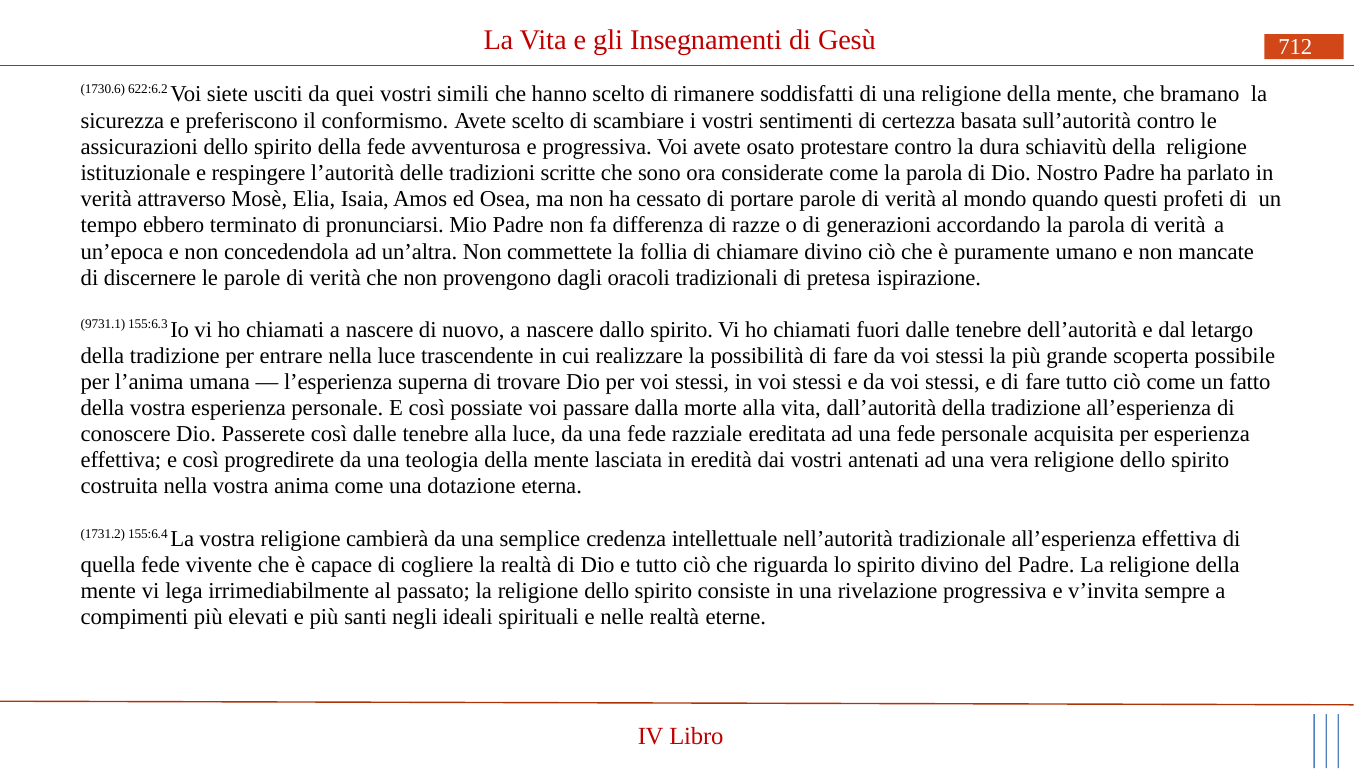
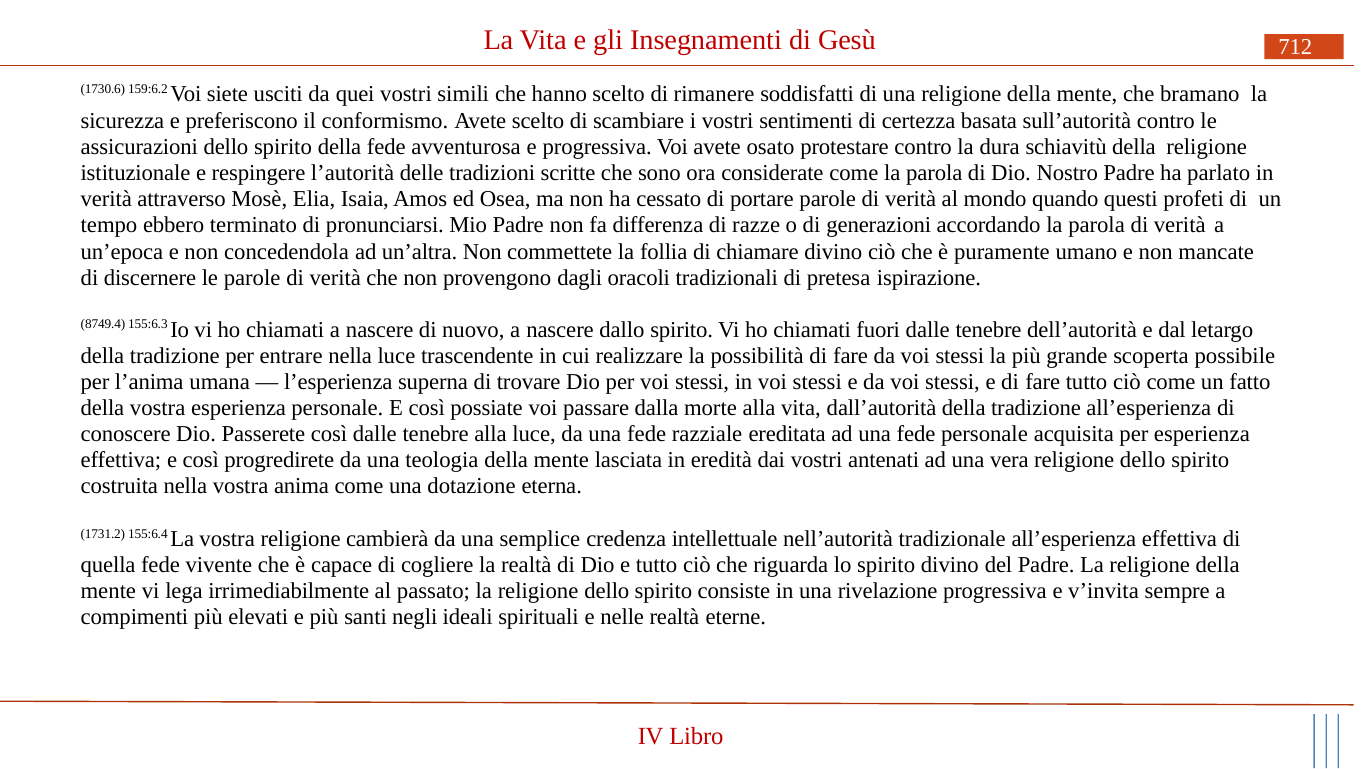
622:6.2: 622:6.2 -> 159:6.2 (148, 89)
9731.1: 9731.1 -> 8749.4 (103, 324)
